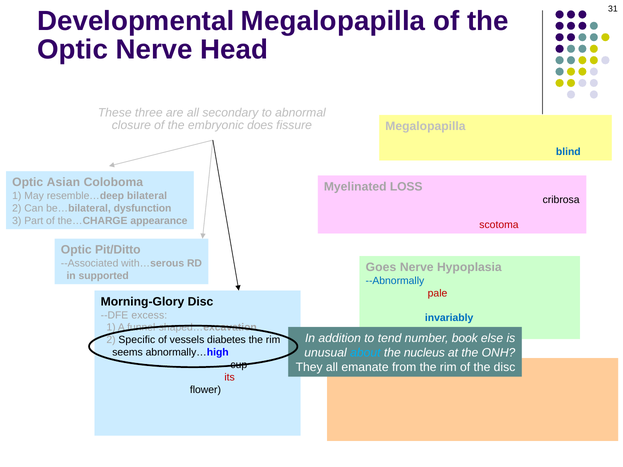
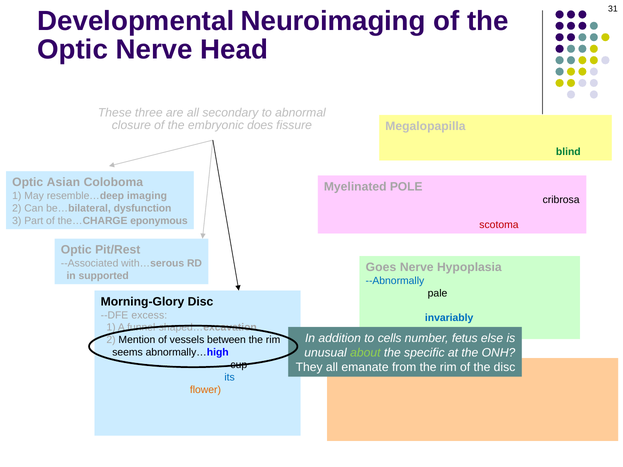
Developmental Megalopapilla: Megalopapilla -> Neuroimaging (333, 21)
blind colour: blue -> green (568, 152)
Myelinated LOSS: LOSS -> POLE (406, 187)
bilateral: bilateral -> imaging (147, 196)
appearance: appearance -> eponymous (159, 221)
Pit/Ditto: Pit/Ditto -> Pit/Rest (118, 250)
pale colour: red -> black (438, 293)
tend: tend -> cells (390, 338)
book: book -> fetus (465, 338)
Specific: Specific -> Mention (137, 340)
diabetes: diabetes -> between (226, 340)
about colour: light blue -> light green (365, 353)
nucleus: nucleus -> specific (424, 353)
its colour: red -> blue (230, 378)
flower colour: black -> orange (205, 390)
